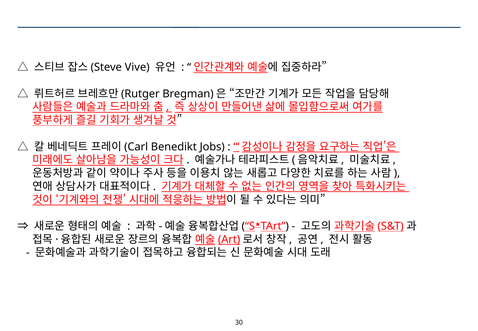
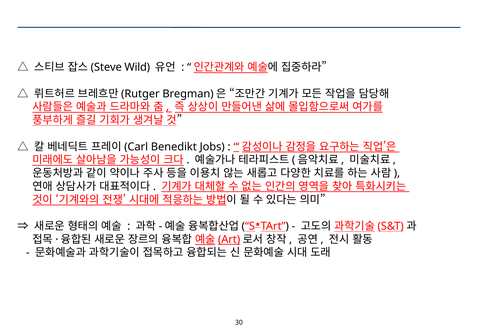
Vive: Vive -> Wild (137, 67)
